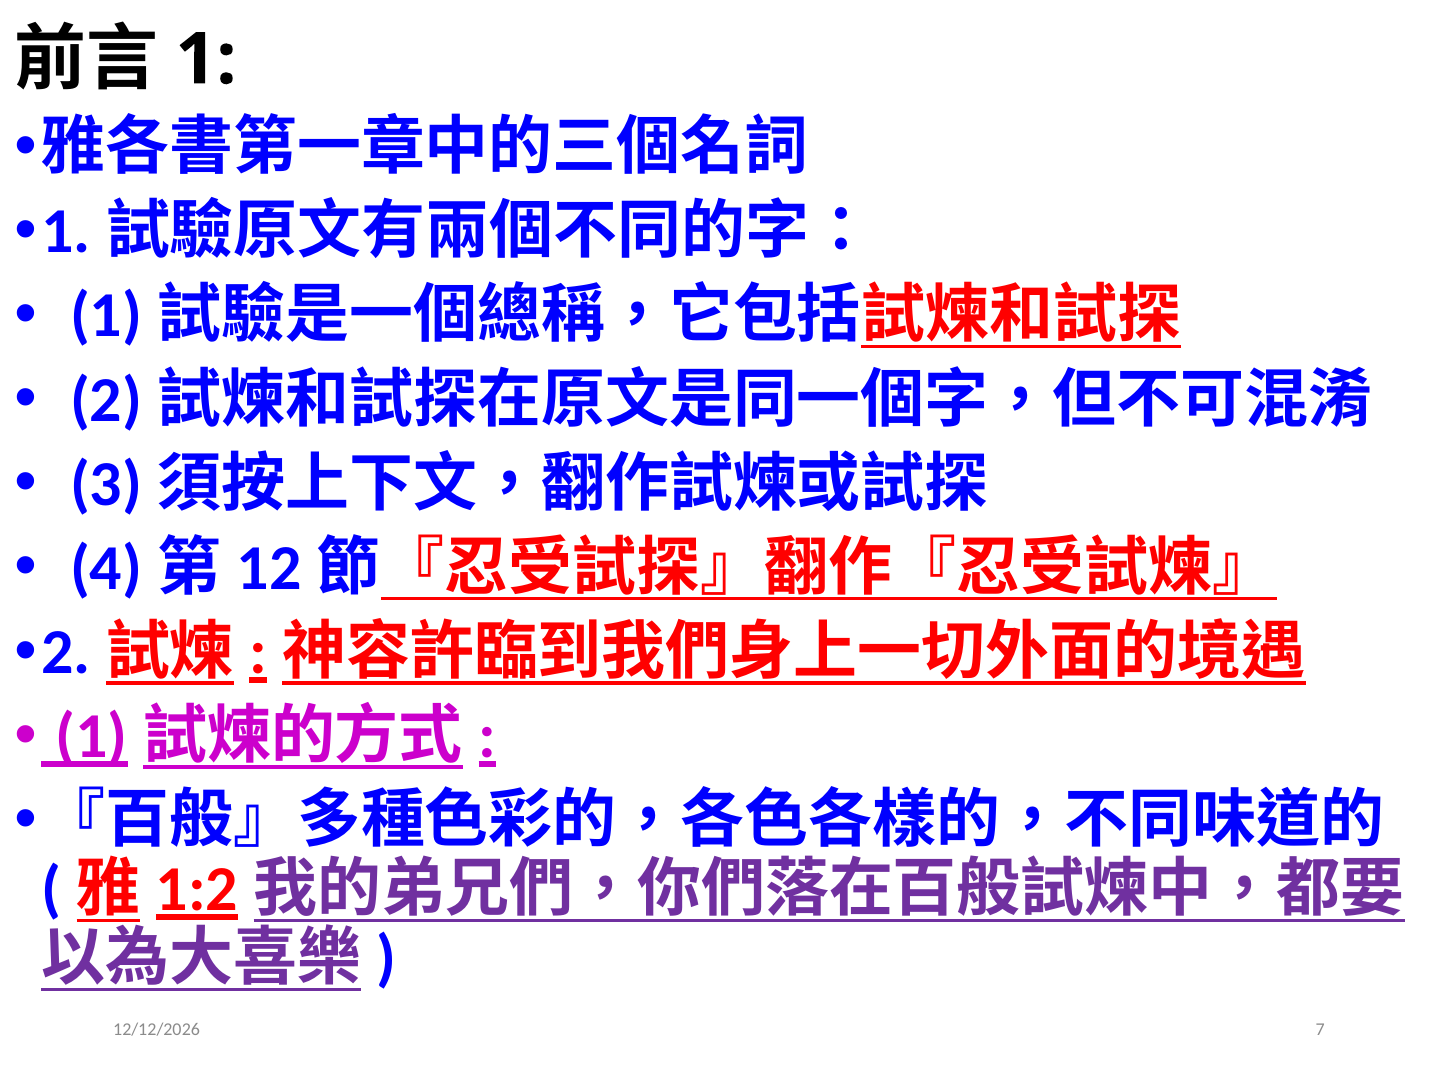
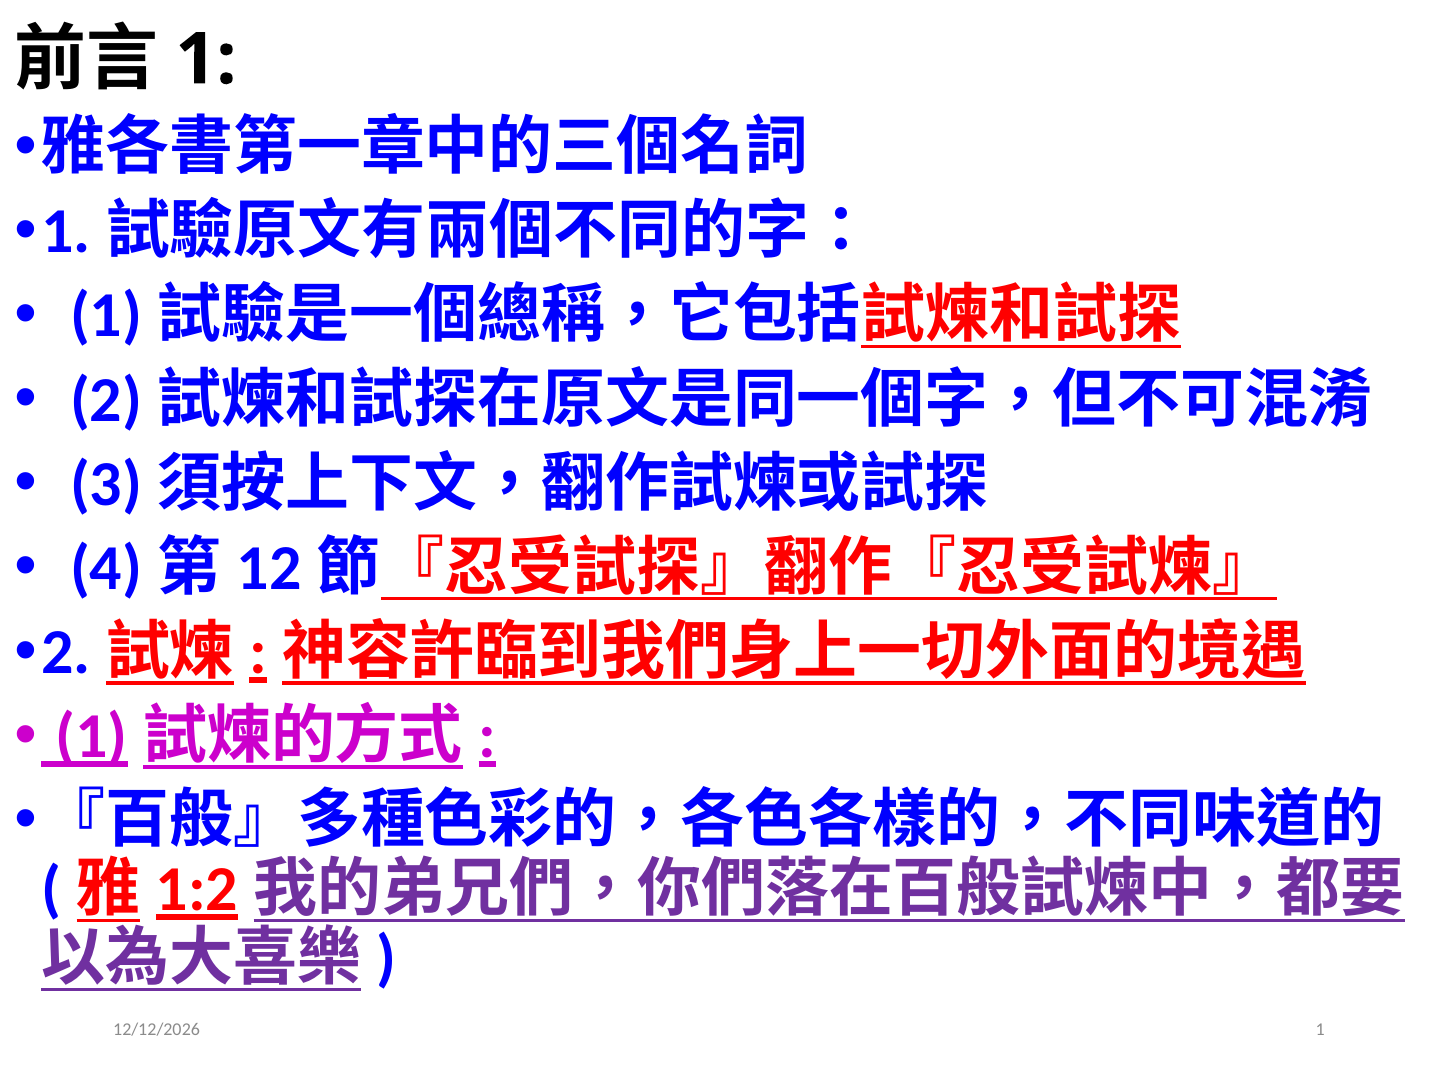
7: 7 -> 1 (1320, 1029)
